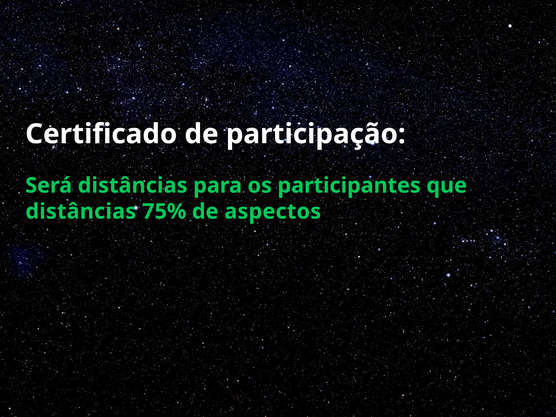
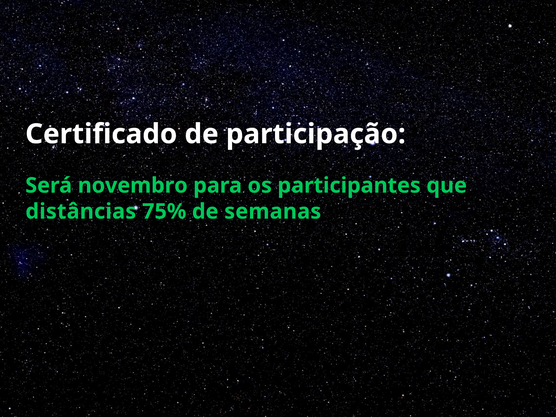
Será distâncias: distâncias -> novembro (133, 186)
aspectos: aspectos -> semanas (273, 211)
